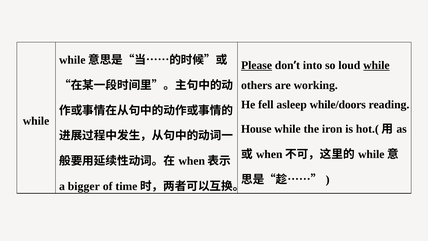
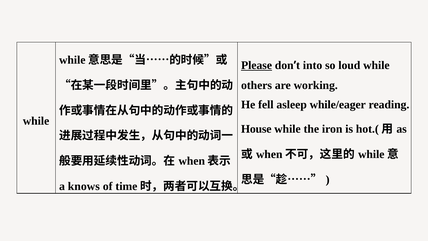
while underline: present -> none (376, 65)
while/doors: while/doors -> while/eager (338, 105)
bigger: bigger -> knows (84, 186)
